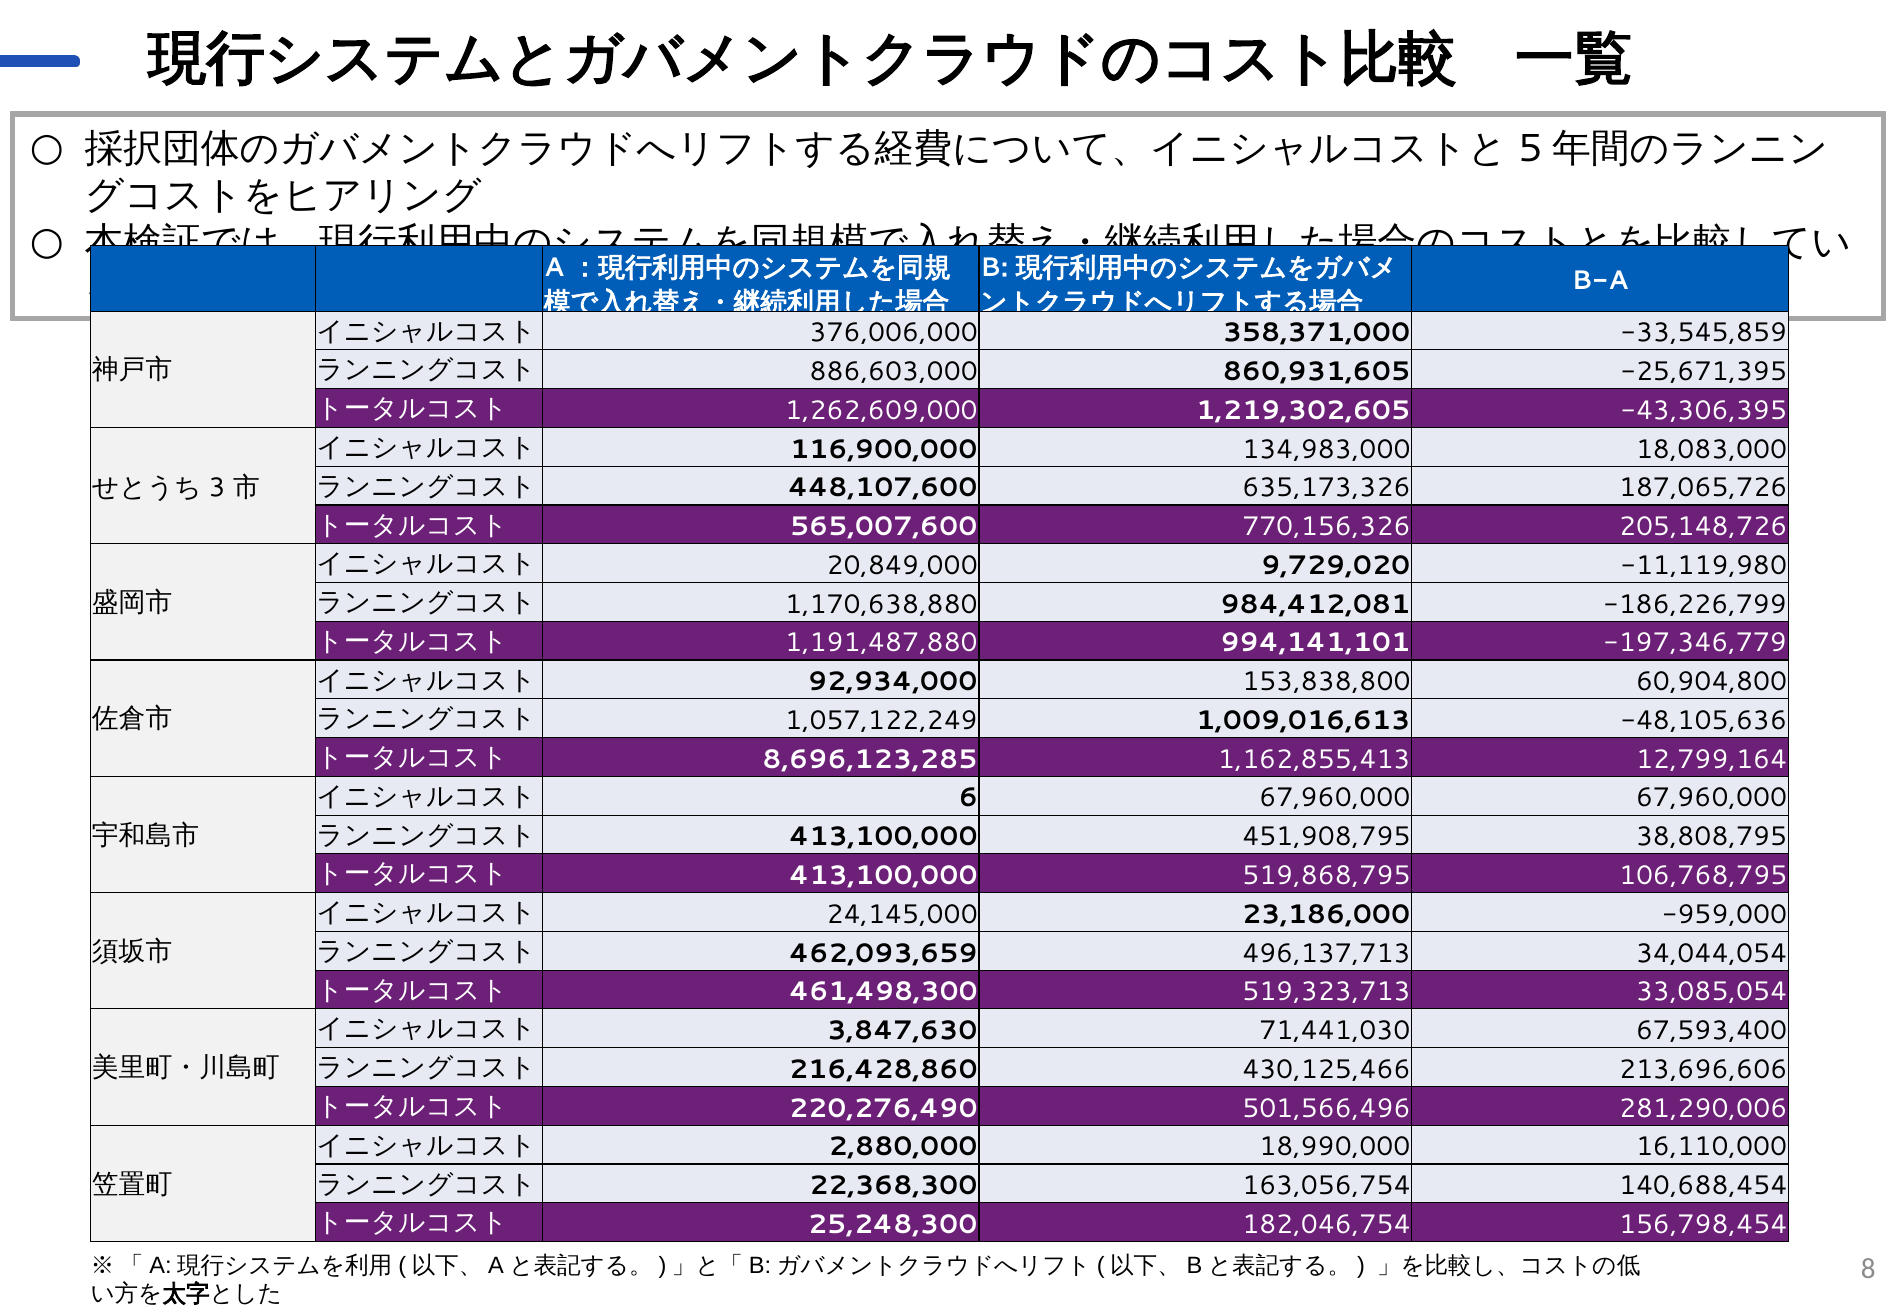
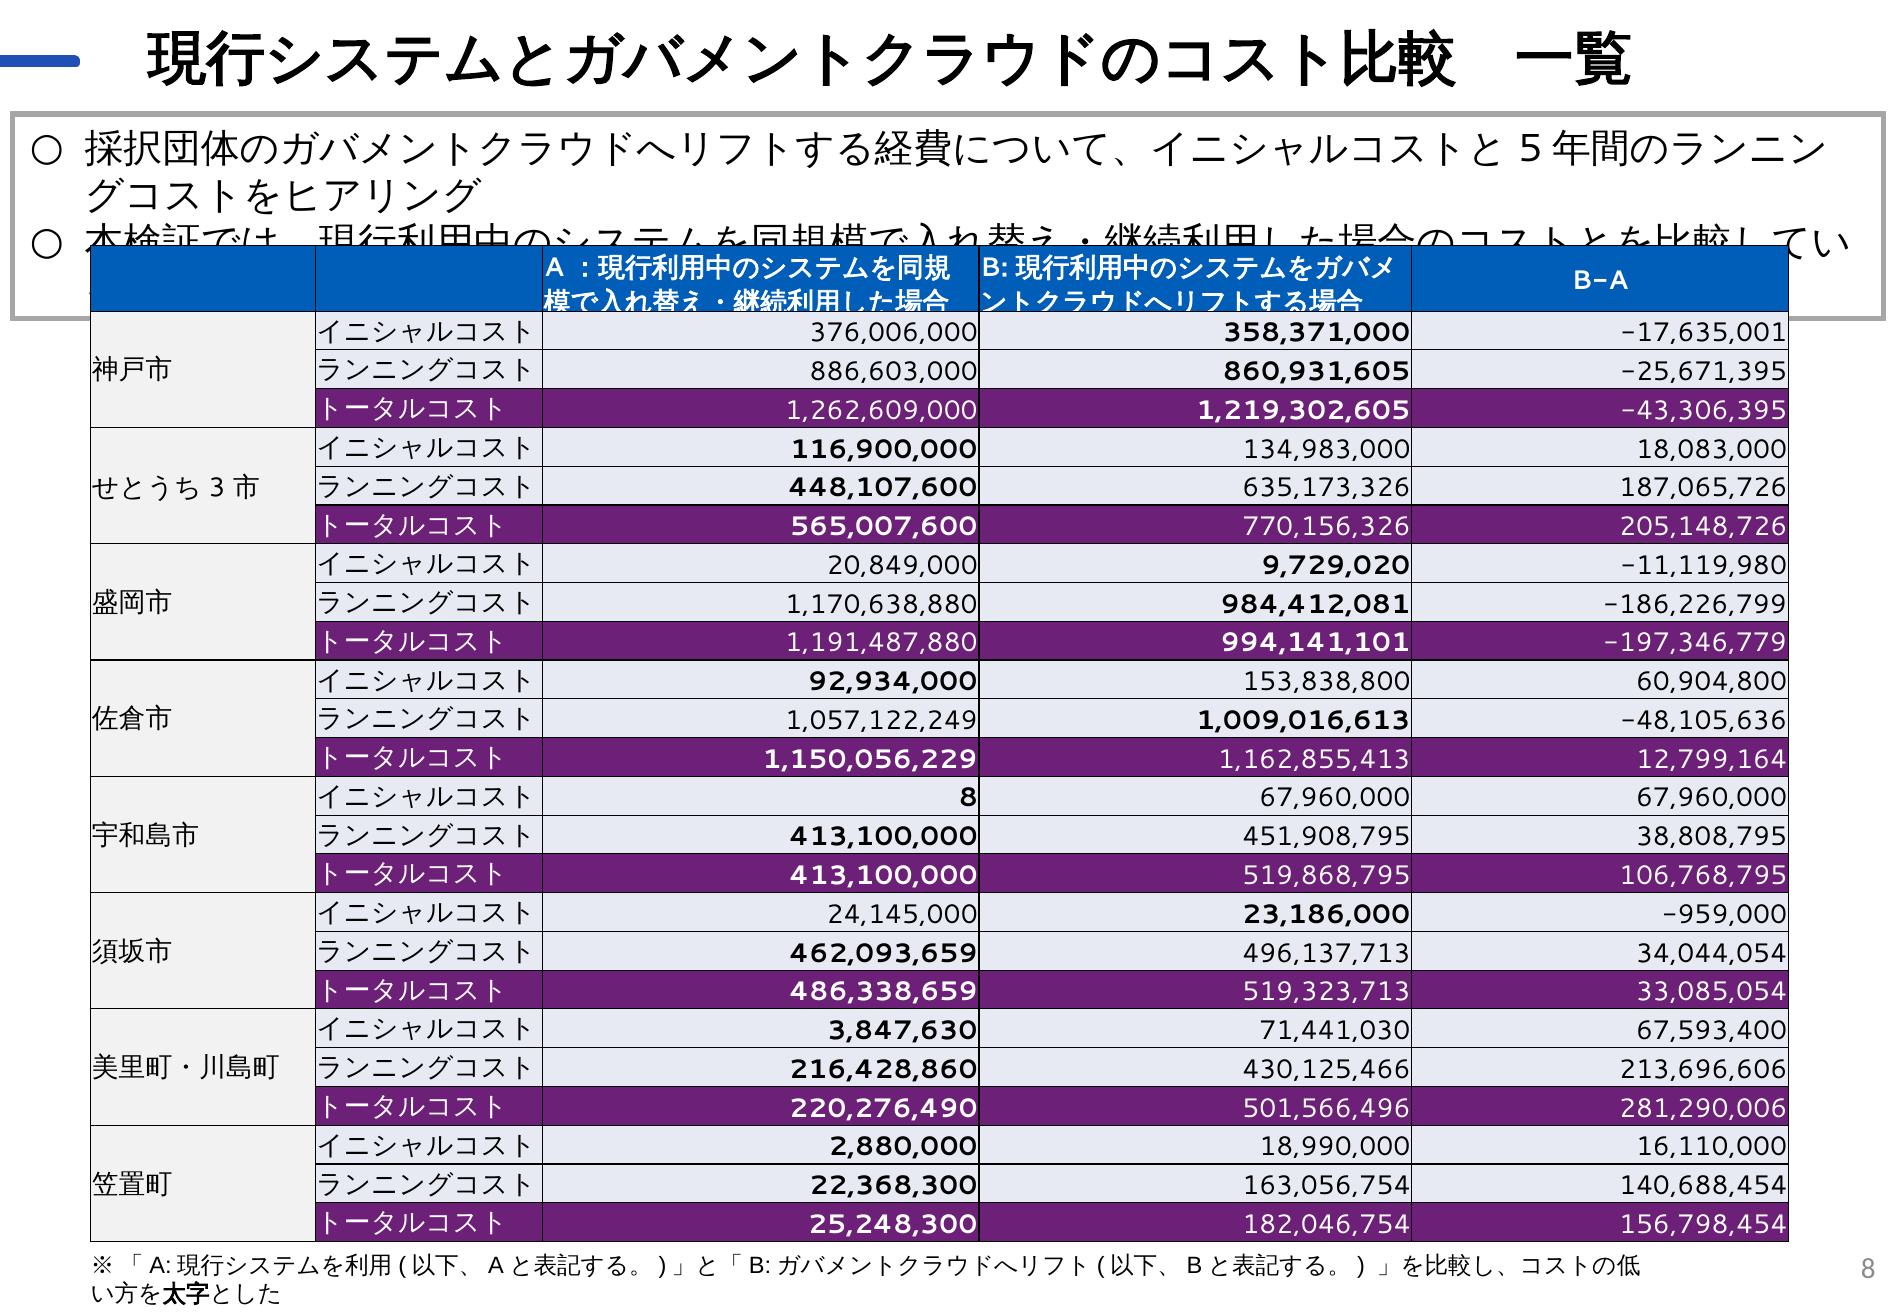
-33,545,859: -33,545,859 -> -17,635,001 (1704, 333)
8,696,123,285: 8,696,123,285 -> 1,150,056,229 (870, 759)
6: 6 -> 8 (968, 798)
461,498,300: 461,498,300 -> 486,338,659 (883, 992)
